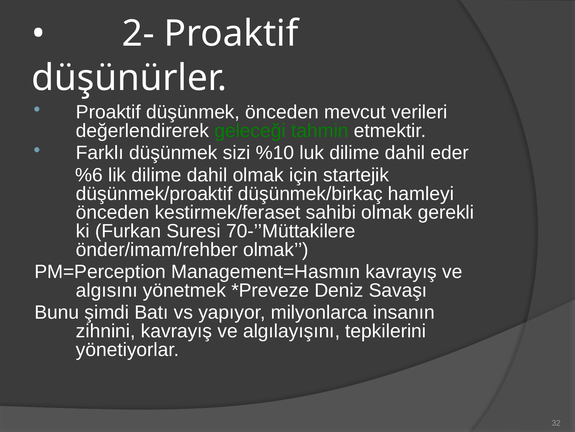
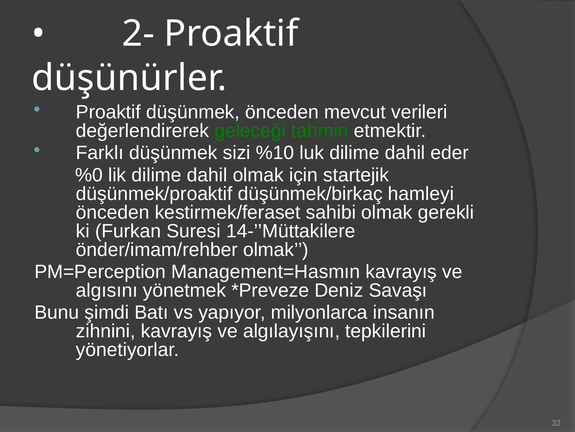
%6: %6 -> %0 (89, 175)
70-’’Müttakilere: 70-’’Müttakilere -> 14-’’Müttakilere (291, 231)
